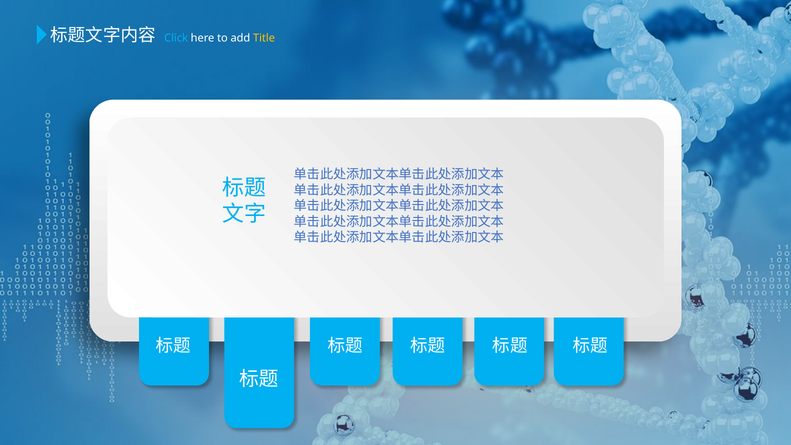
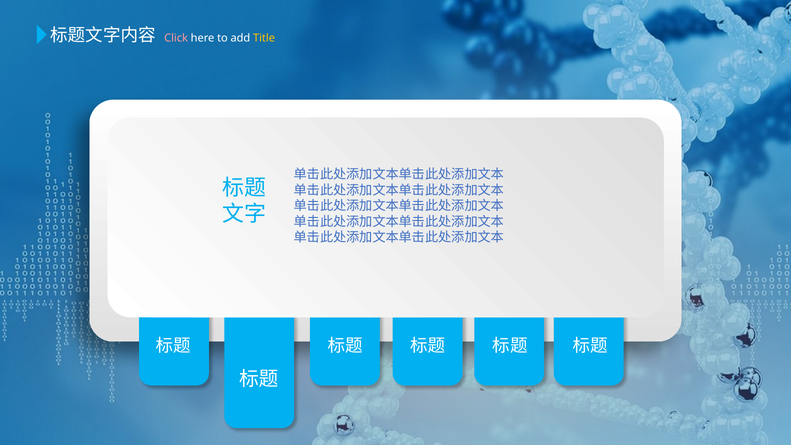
Click colour: light blue -> pink (176, 38)
